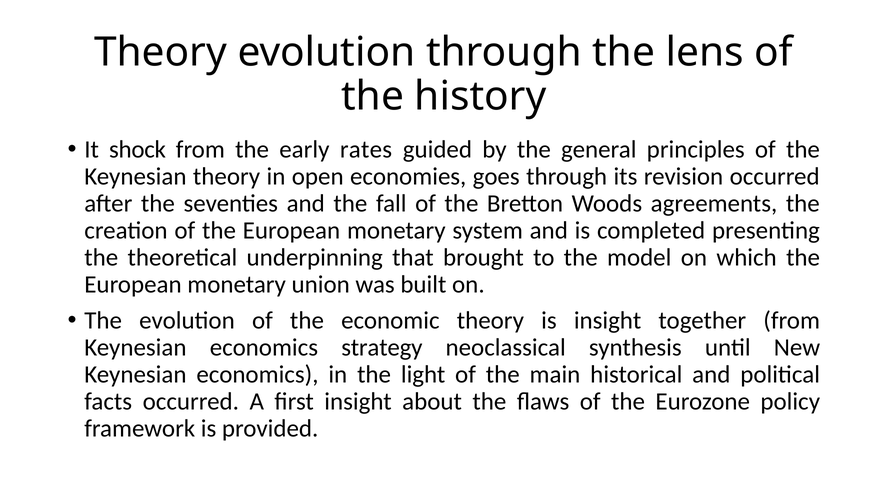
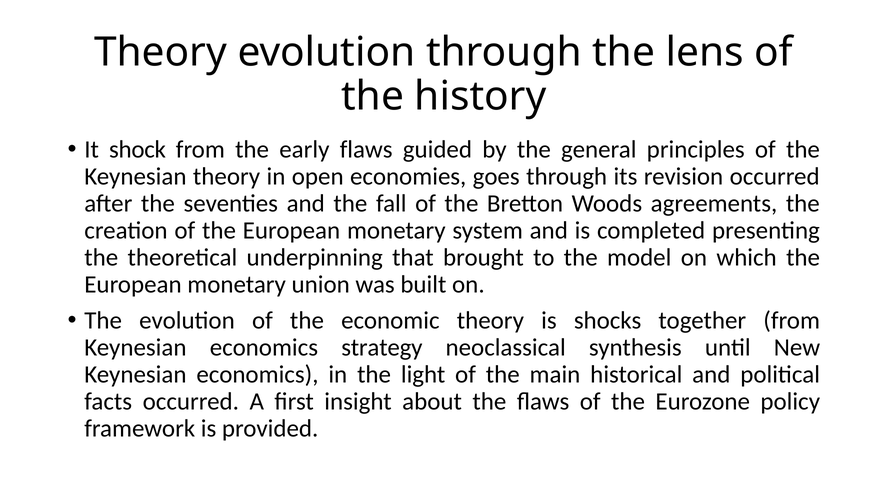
early rates: rates -> flaws (366, 150)
is insight: insight -> shocks (608, 321)
